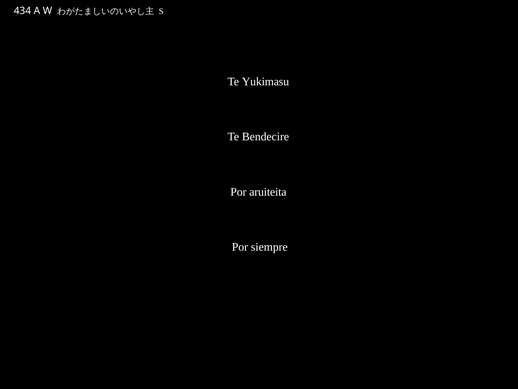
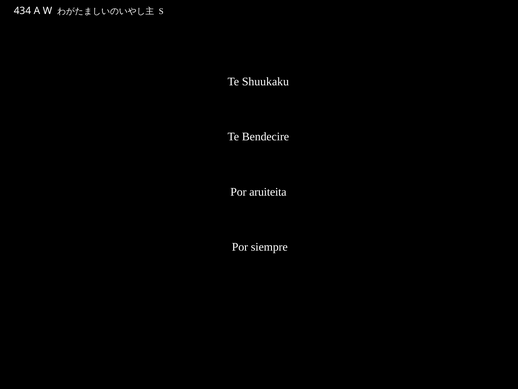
Yukimasu: Yukimasu -> Shuukaku (265, 82)
